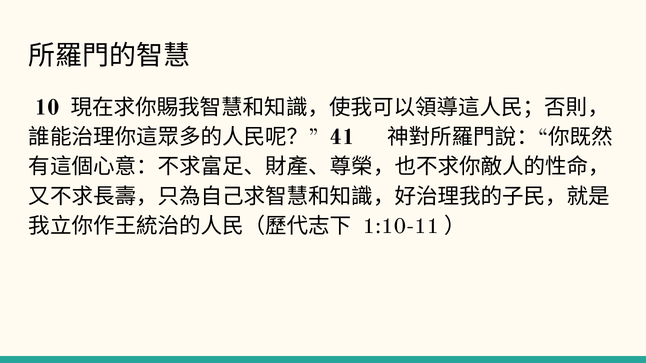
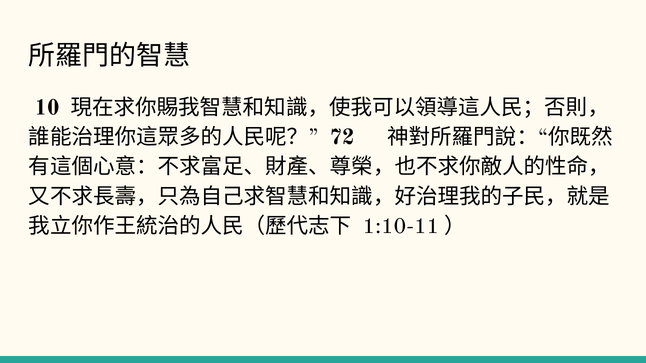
41: 41 -> 72 (342, 137)
